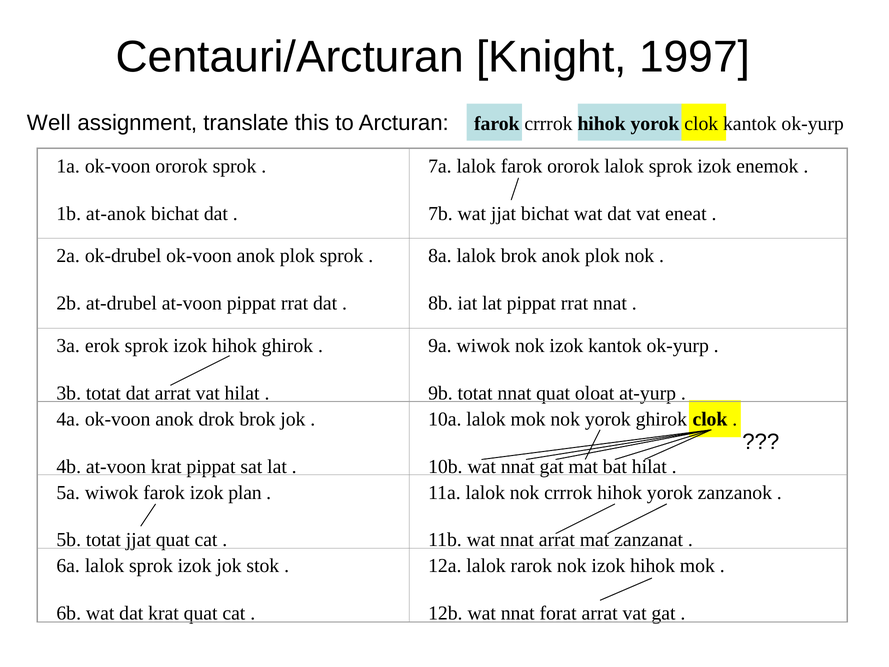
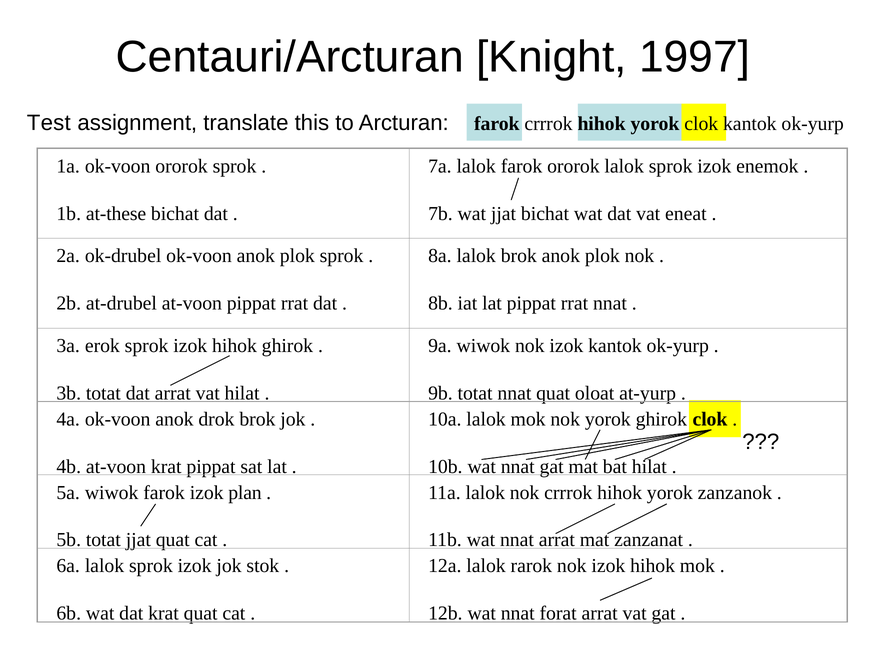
Well: Well -> Test (49, 123)
at-anok: at-anok -> at-these (116, 214)
